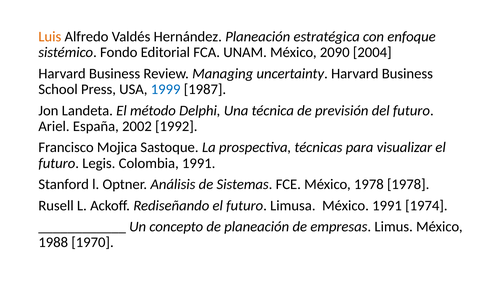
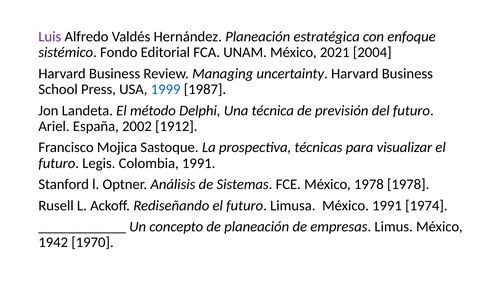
Luis colour: orange -> purple (50, 37)
2090: 2090 -> 2021 (335, 52)
1992: 1992 -> 1912 (176, 126)
1988: 1988 -> 1942 (53, 242)
